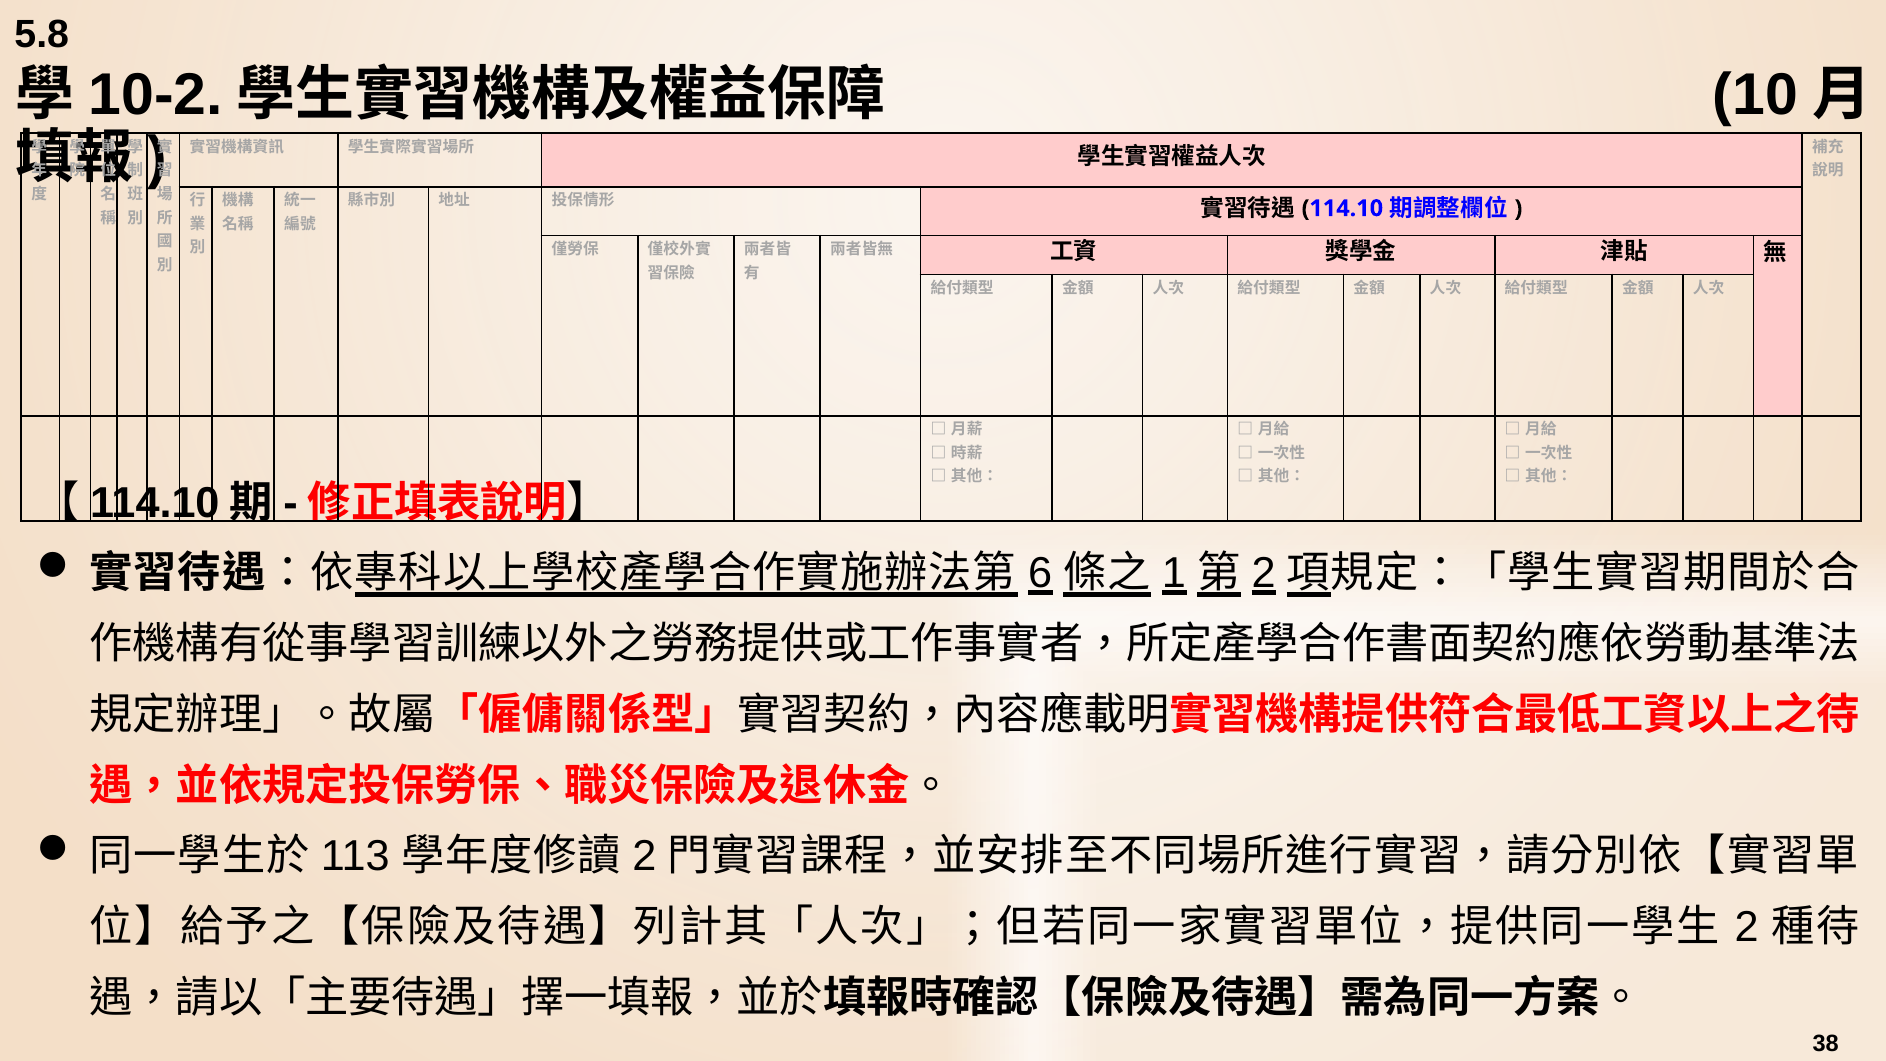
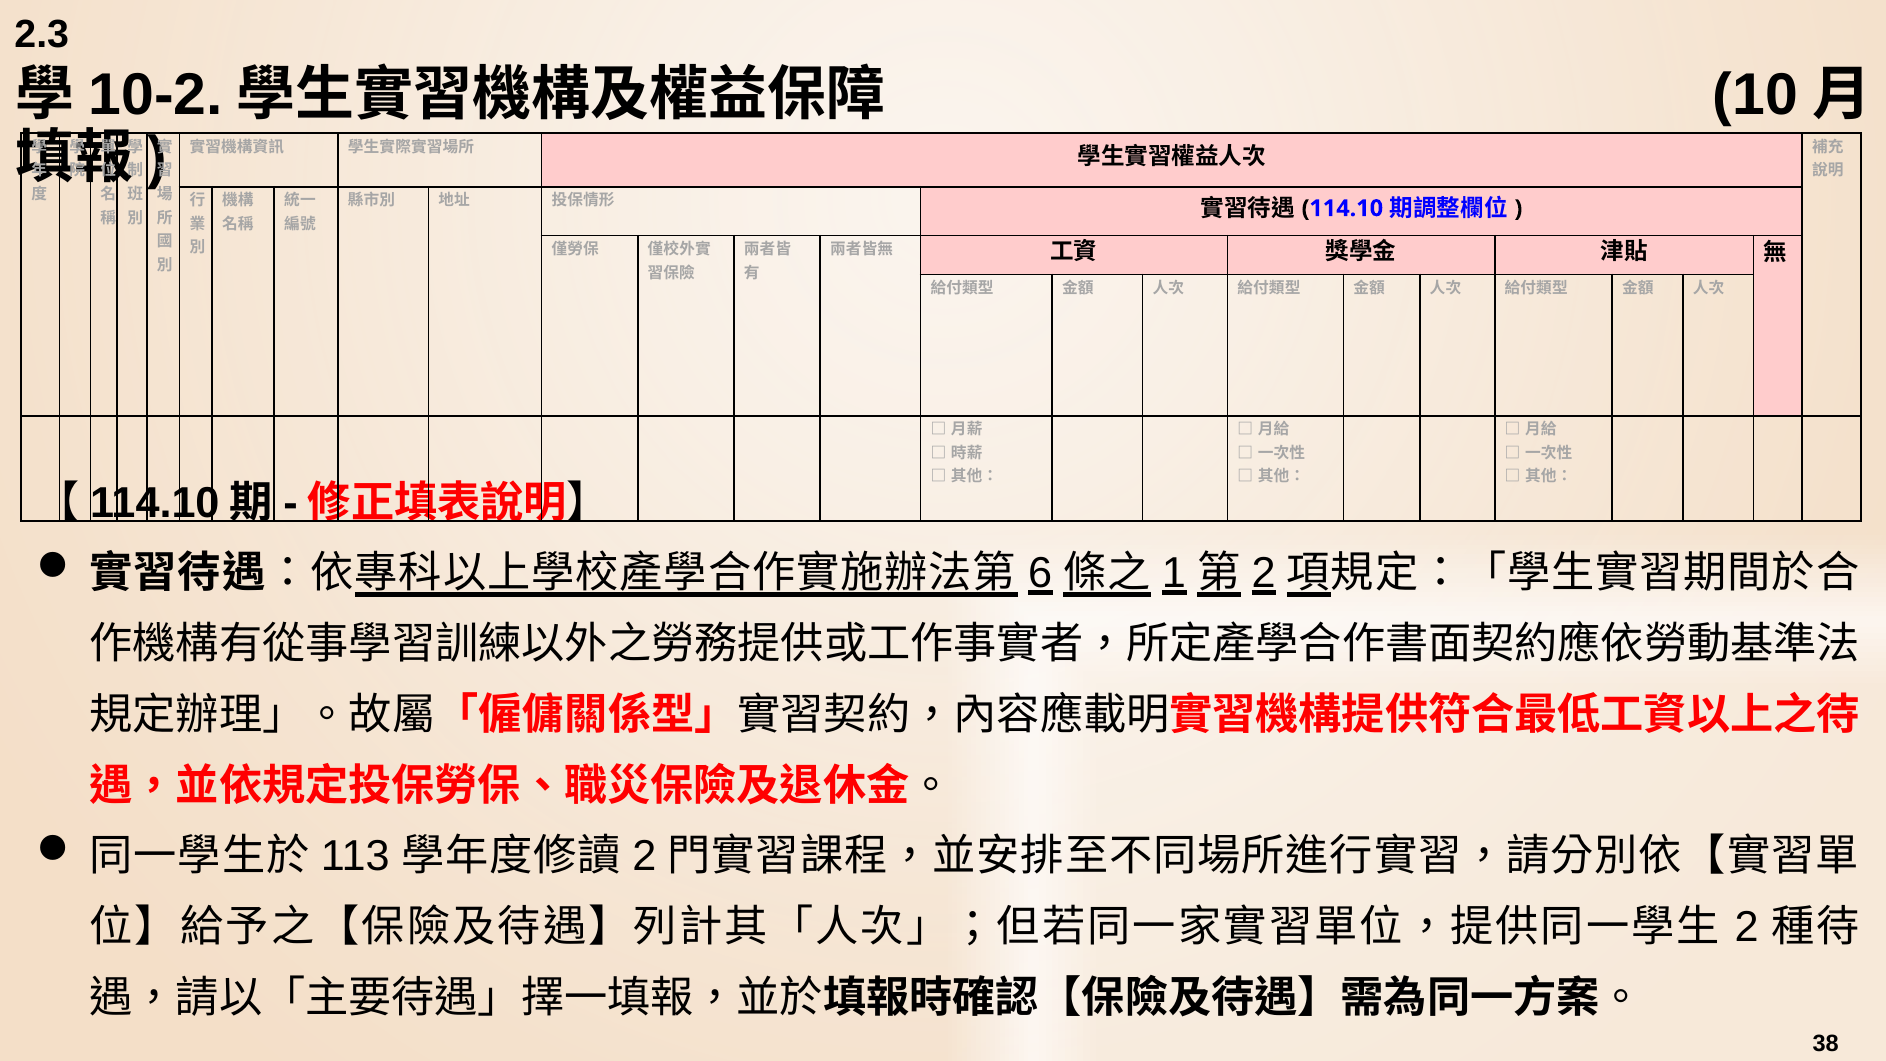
5.8: 5.8 -> 2.3 (42, 34)
